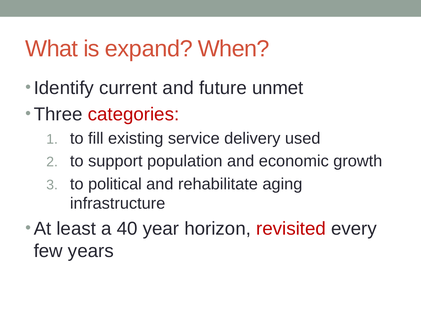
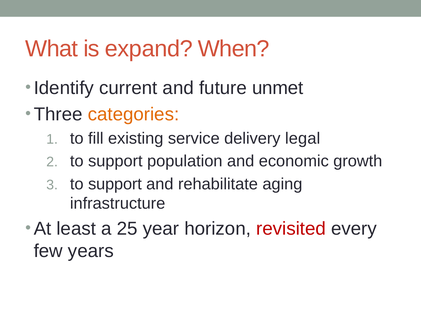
categories colour: red -> orange (133, 115)
used: used -> legal (303, 139)
political: political -> support (115, 184)
40: 40 -> 25 (127, 229)
